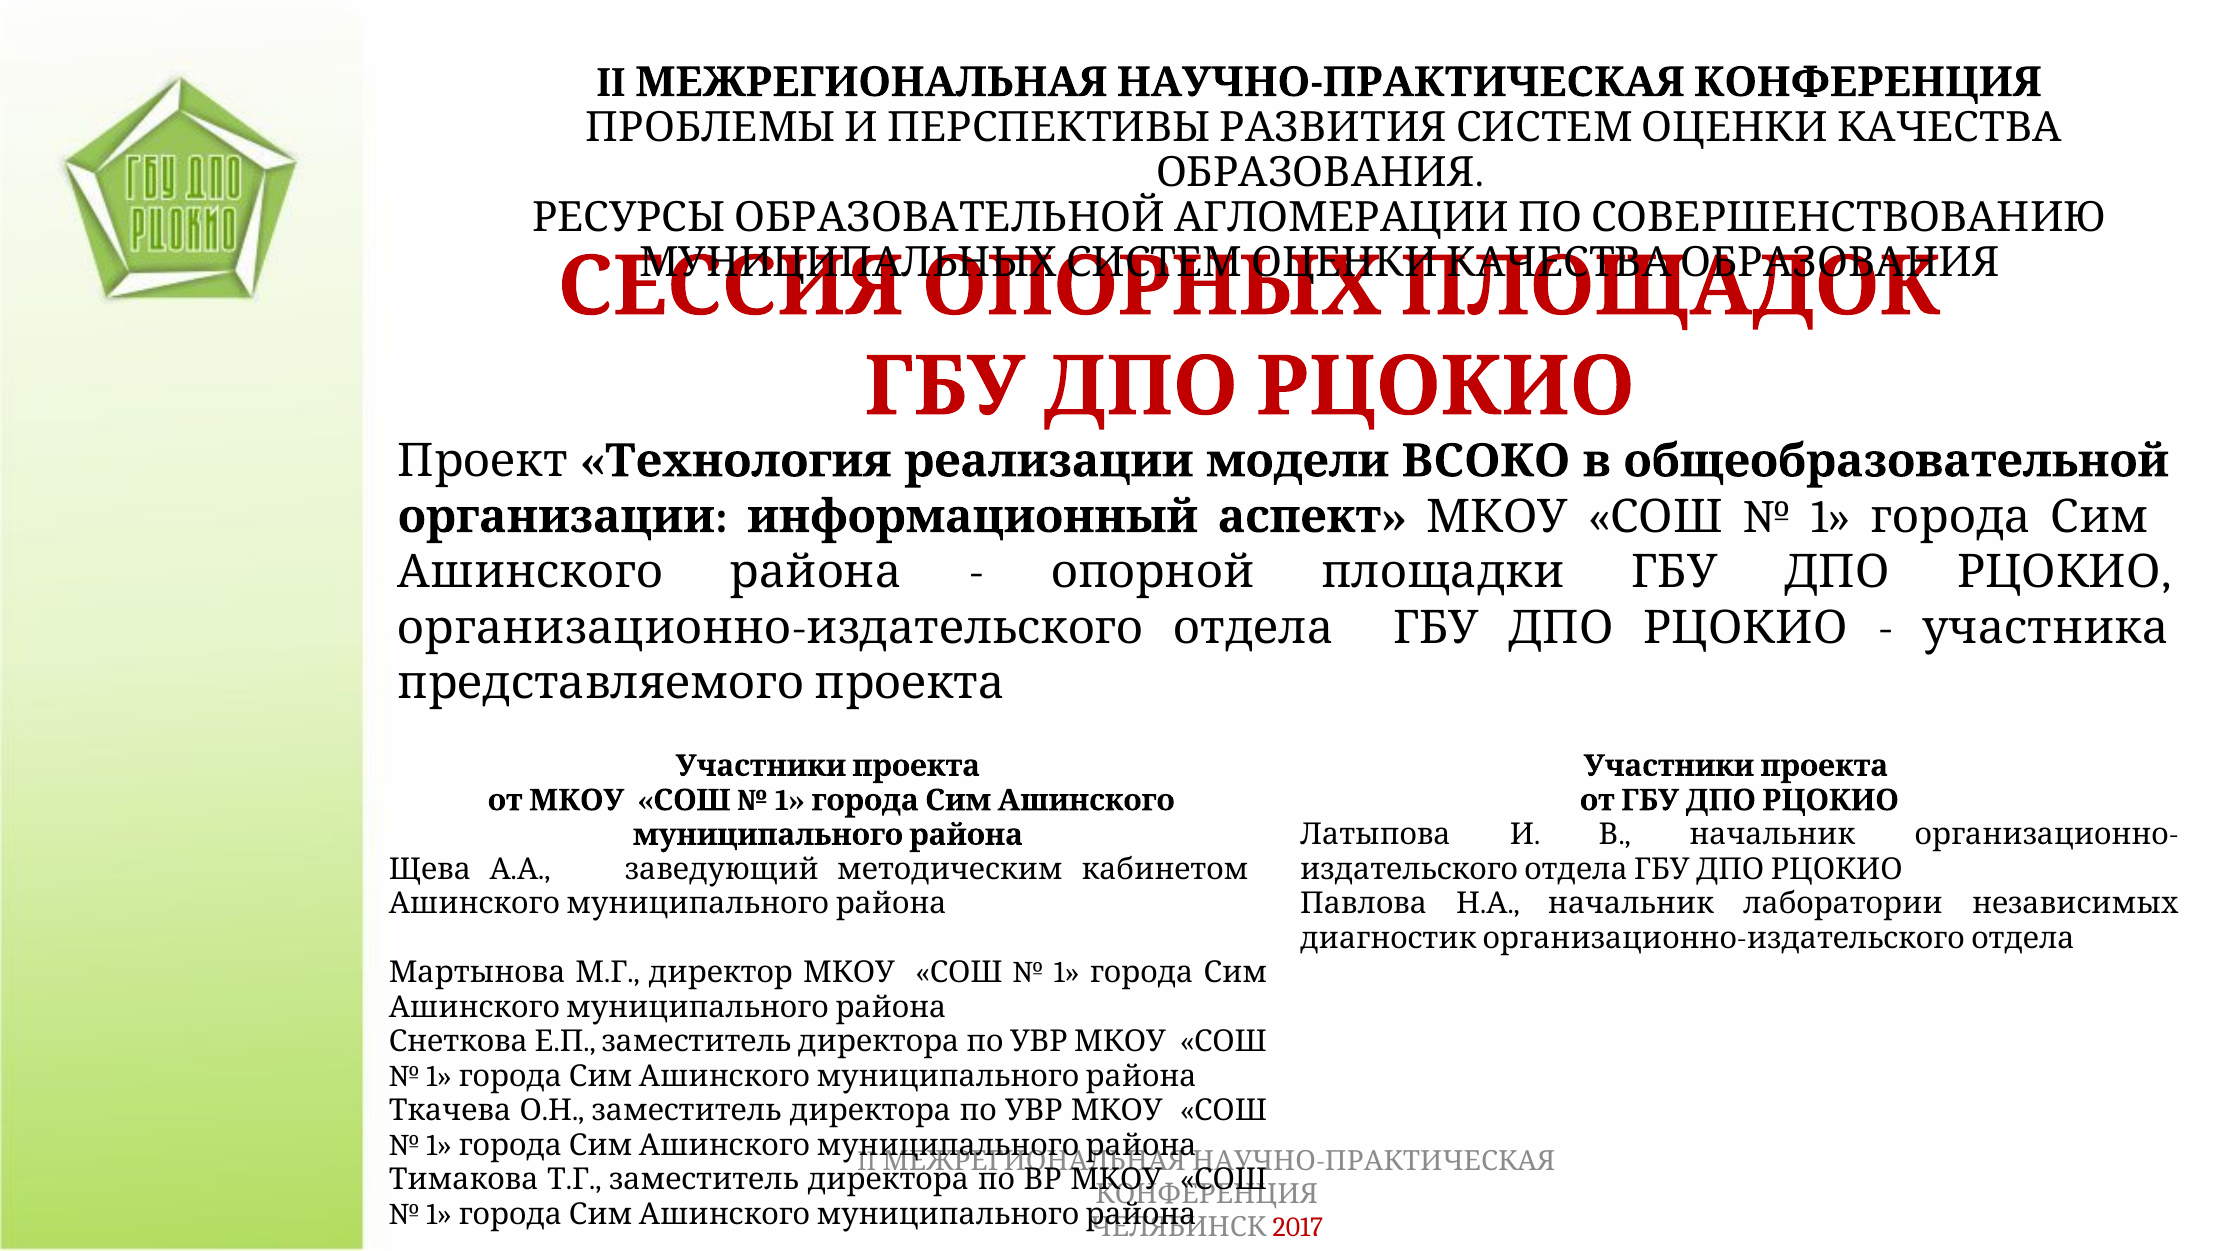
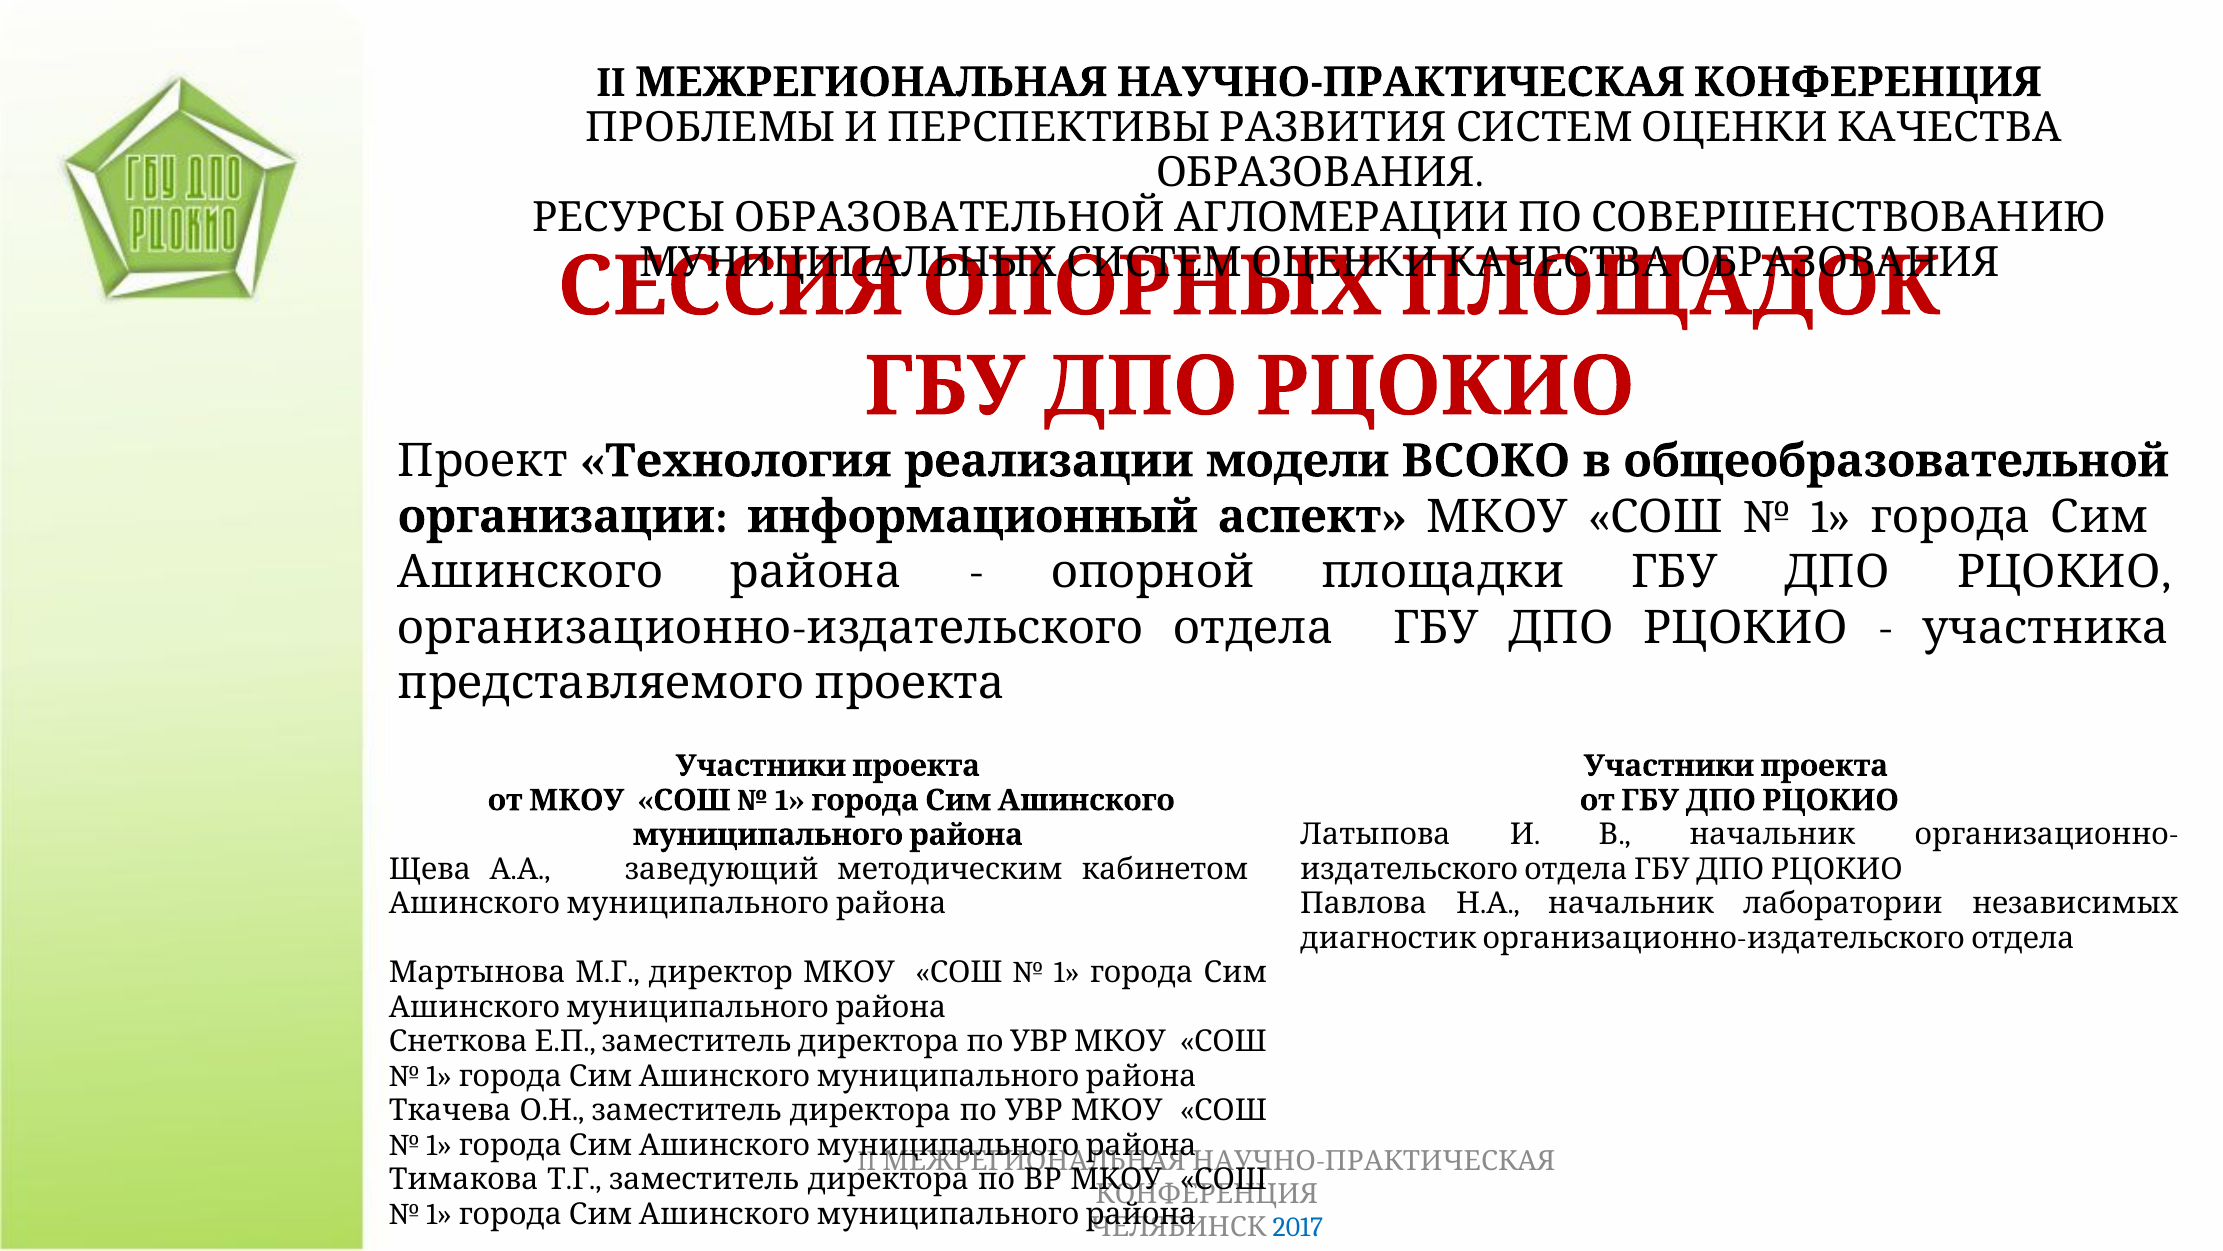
2017 colour: red -> blue (1298, 1227)
